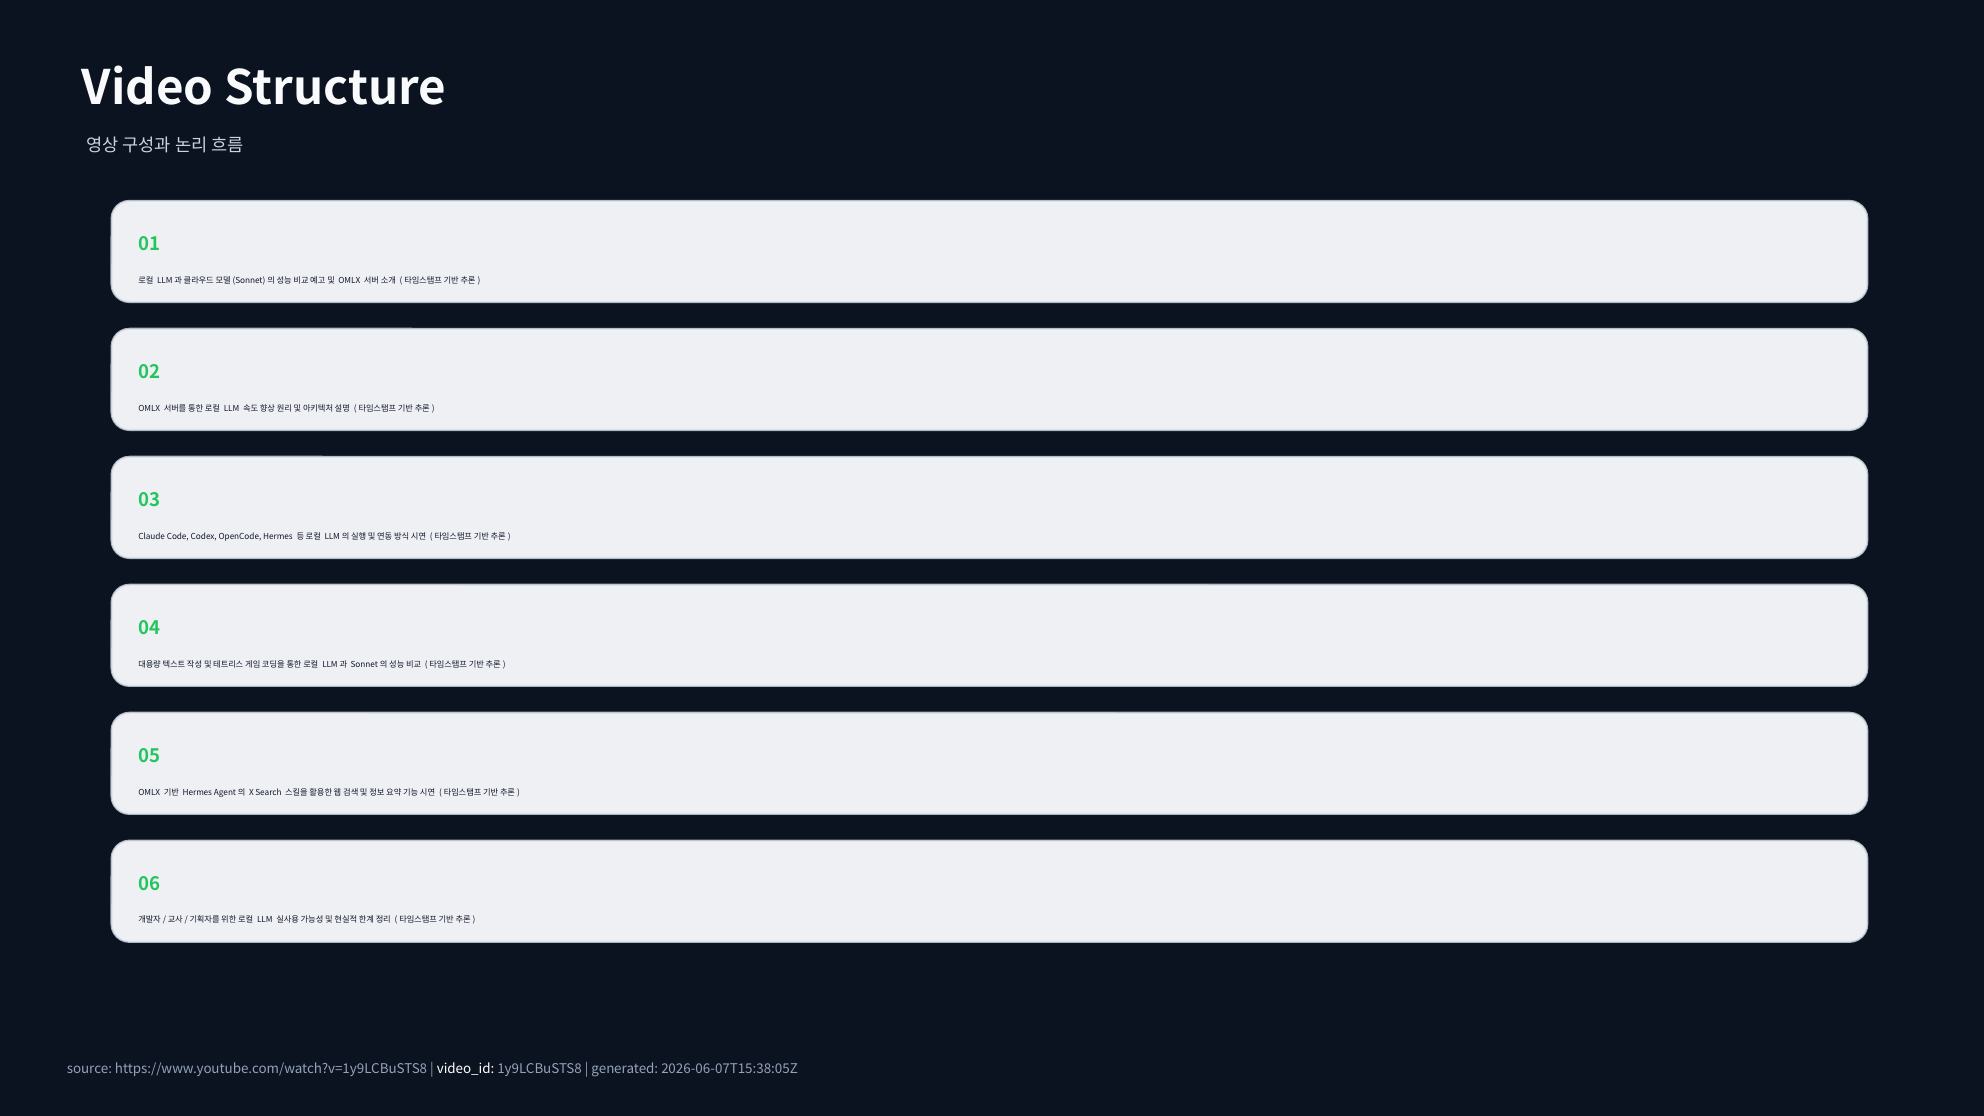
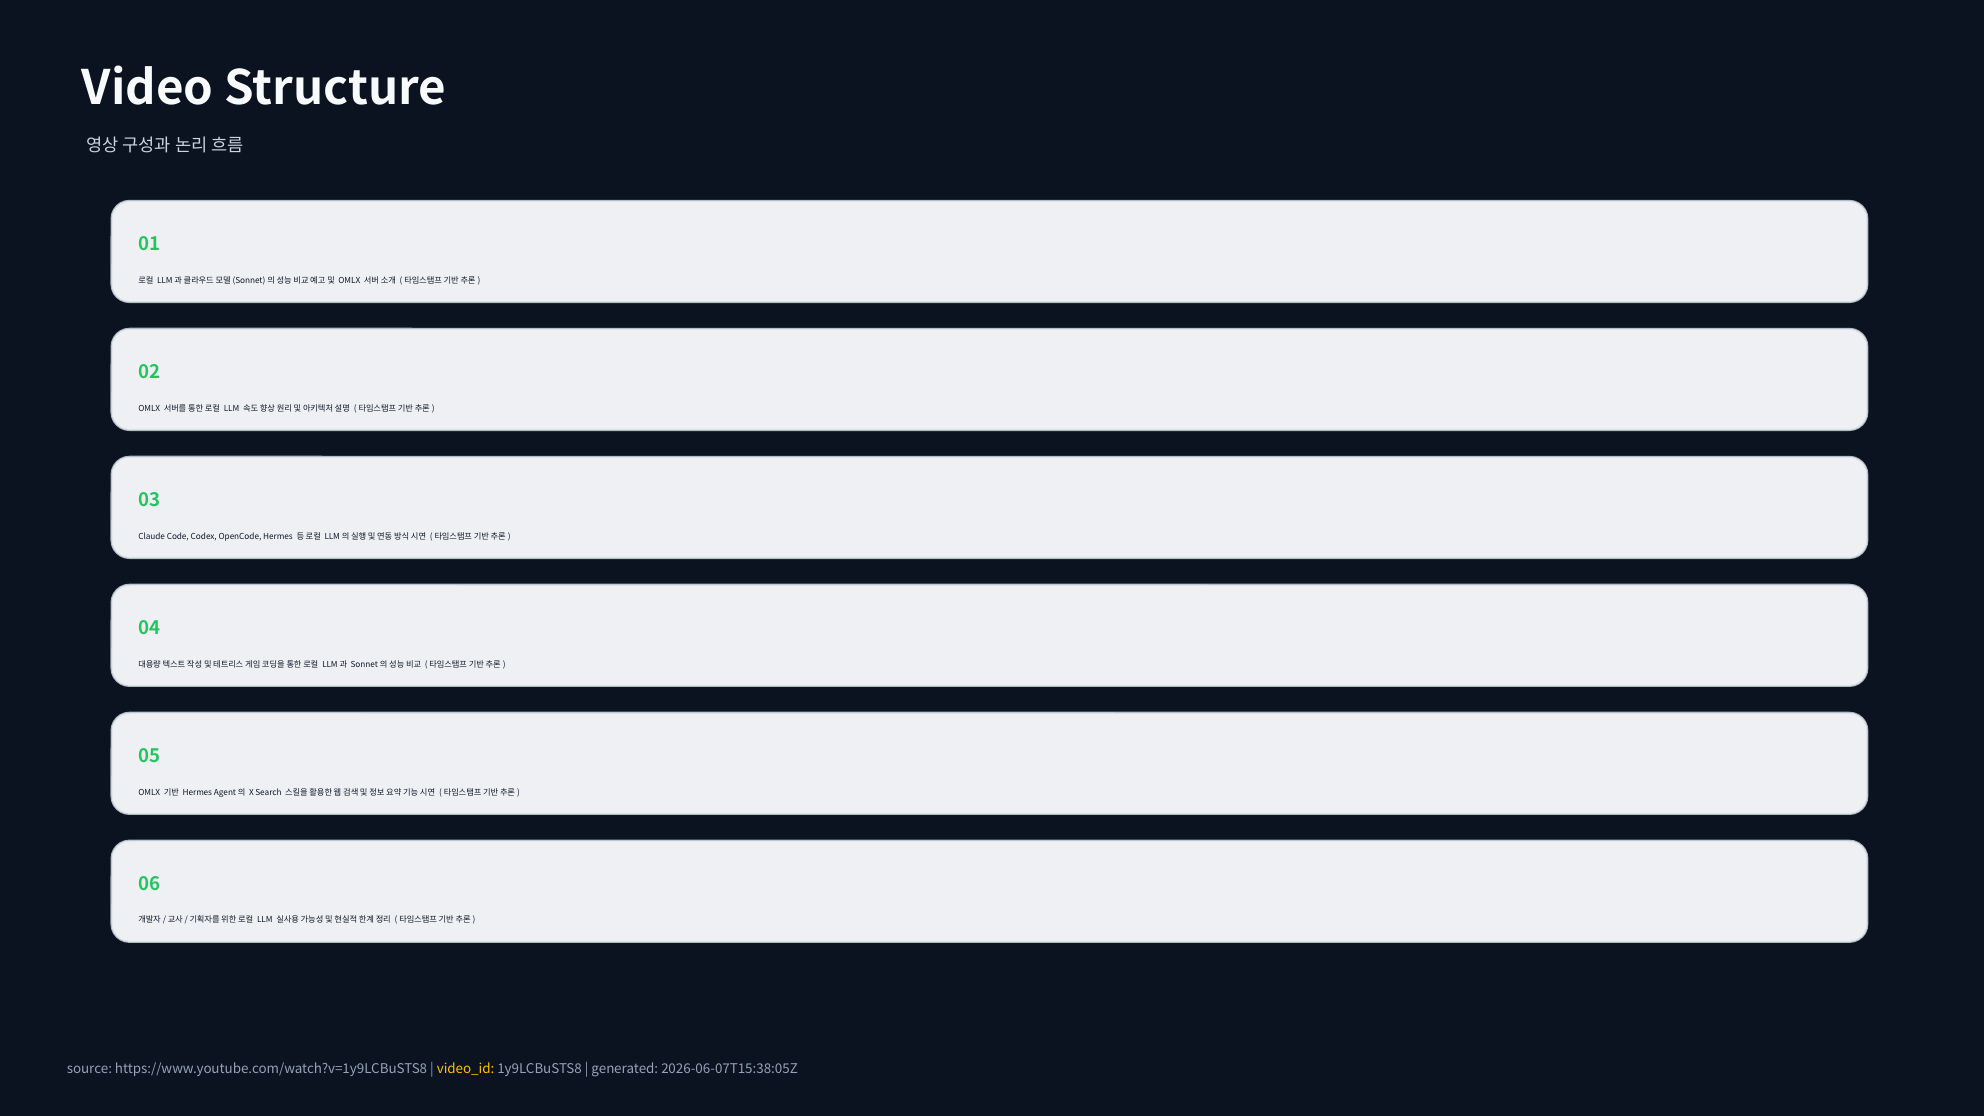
video_id colour: white -> yellow (466, 1069)
